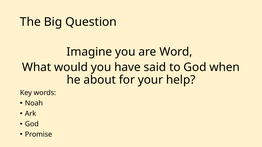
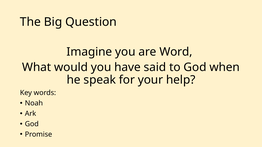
about: about -> speak (100, 80)
